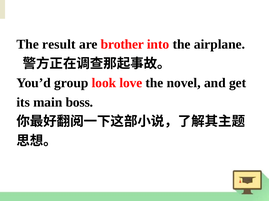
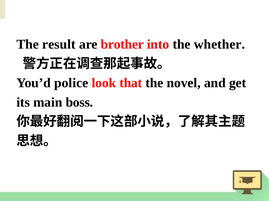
airplane: airplane -> whether (219, 45)
group: group -> police (71, 83)
love: love -> that (131, 83)
